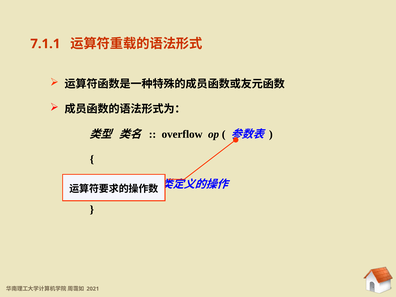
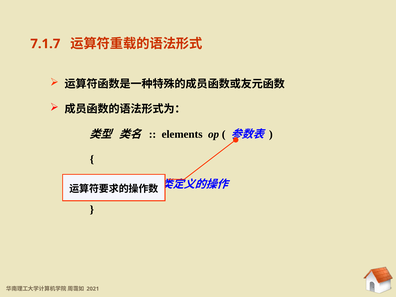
7.1.1: 7.1.1 -> 7.1.7 (45, 44)
overflow: overflow -> elements (182, 134)
